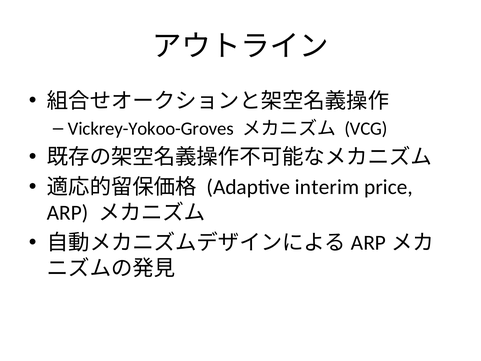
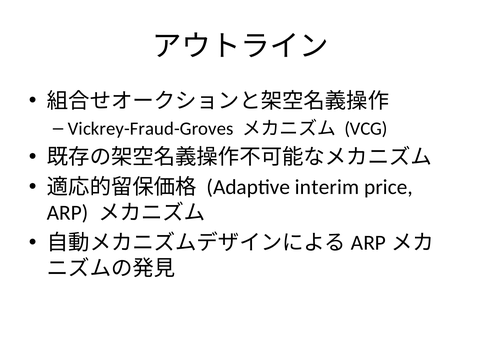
Vickrey-Yokoo-Groves: Vickrey-Yokoo-Groves -> Vickrey-Fraud-Groves (151, 129)
